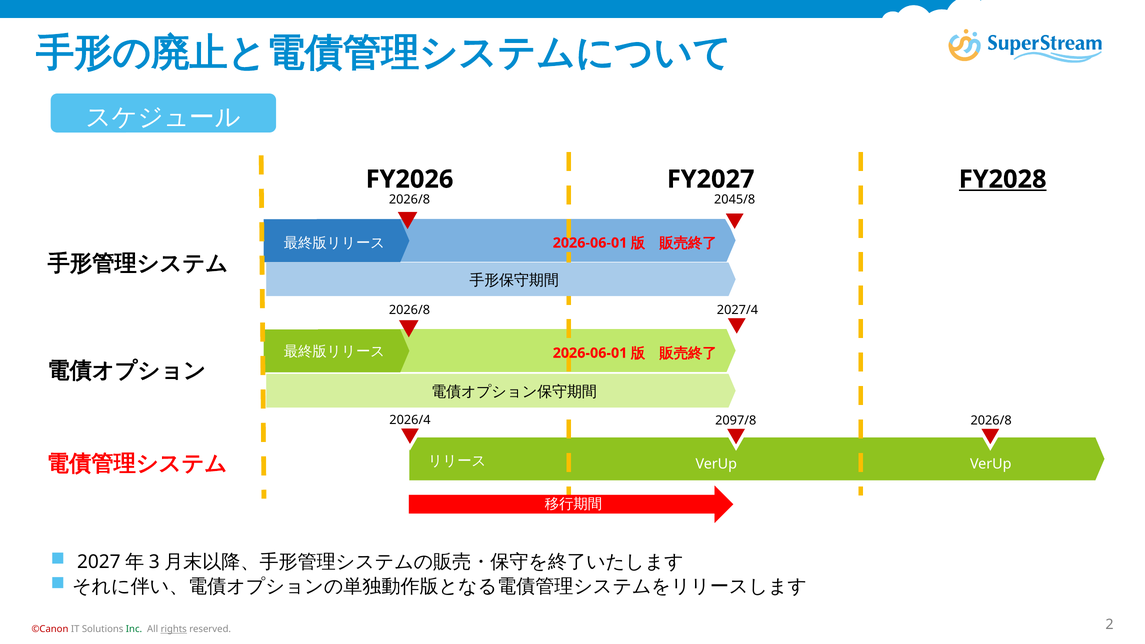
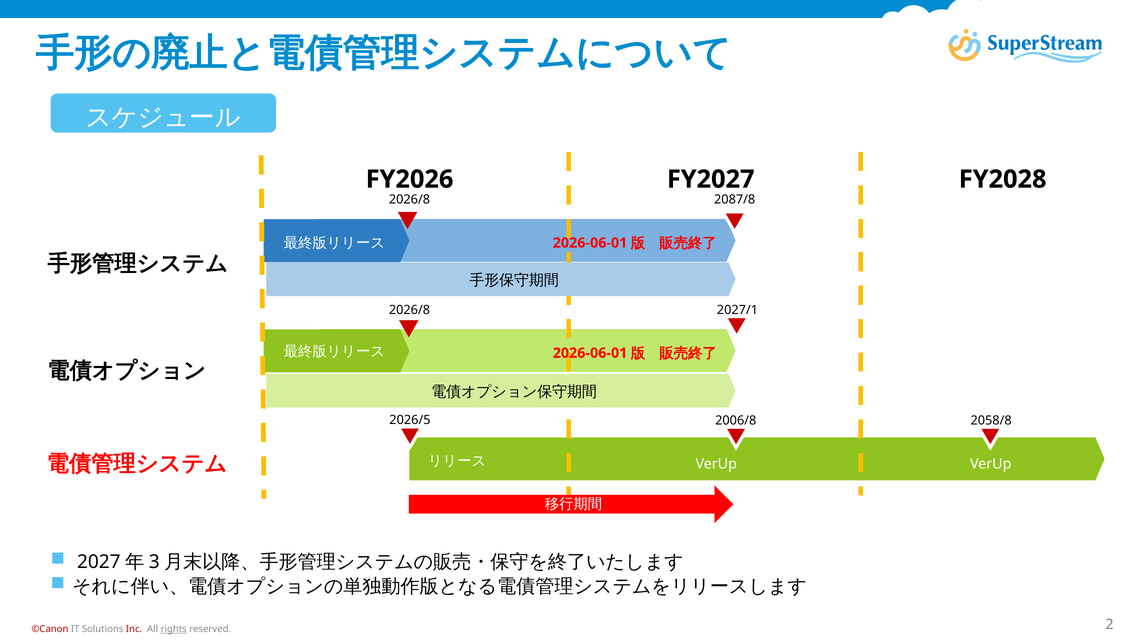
FY2028 underline: present -> none (1003, 179)
2045/8: 2045/8 -> 2087/8 (735, 200)
2027/4: 2027/4 -> 2027/1 (737, 310)
2026/4: 2026/4 -> 2026/5 (410, 420)
2097/8: 2097/8 -> 2006/8 (736, 421)
2026/8: 2026/8 -> 2058/8 (991, 421)
Inc colour: green -> red (134, 629)
